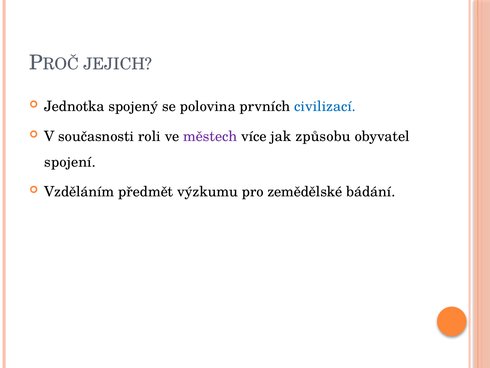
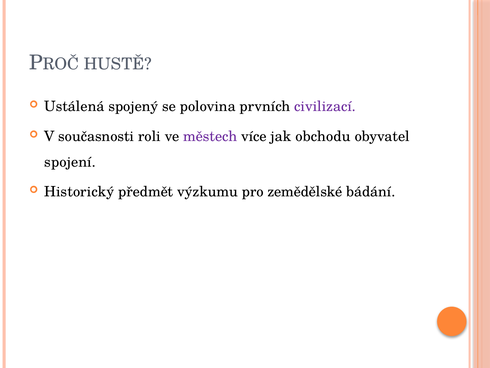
JEJICH: JEJICH -> HUSTĚ (118, 64)
Jednotka: Jednotka -> Ustálená (74, 106)
civilizací colour: blue -> purple (325, 106)
způsobu: způsobu -> obchodu (323, 136)
Vzděláním: Vzděláním -> Historický (79, 192)
